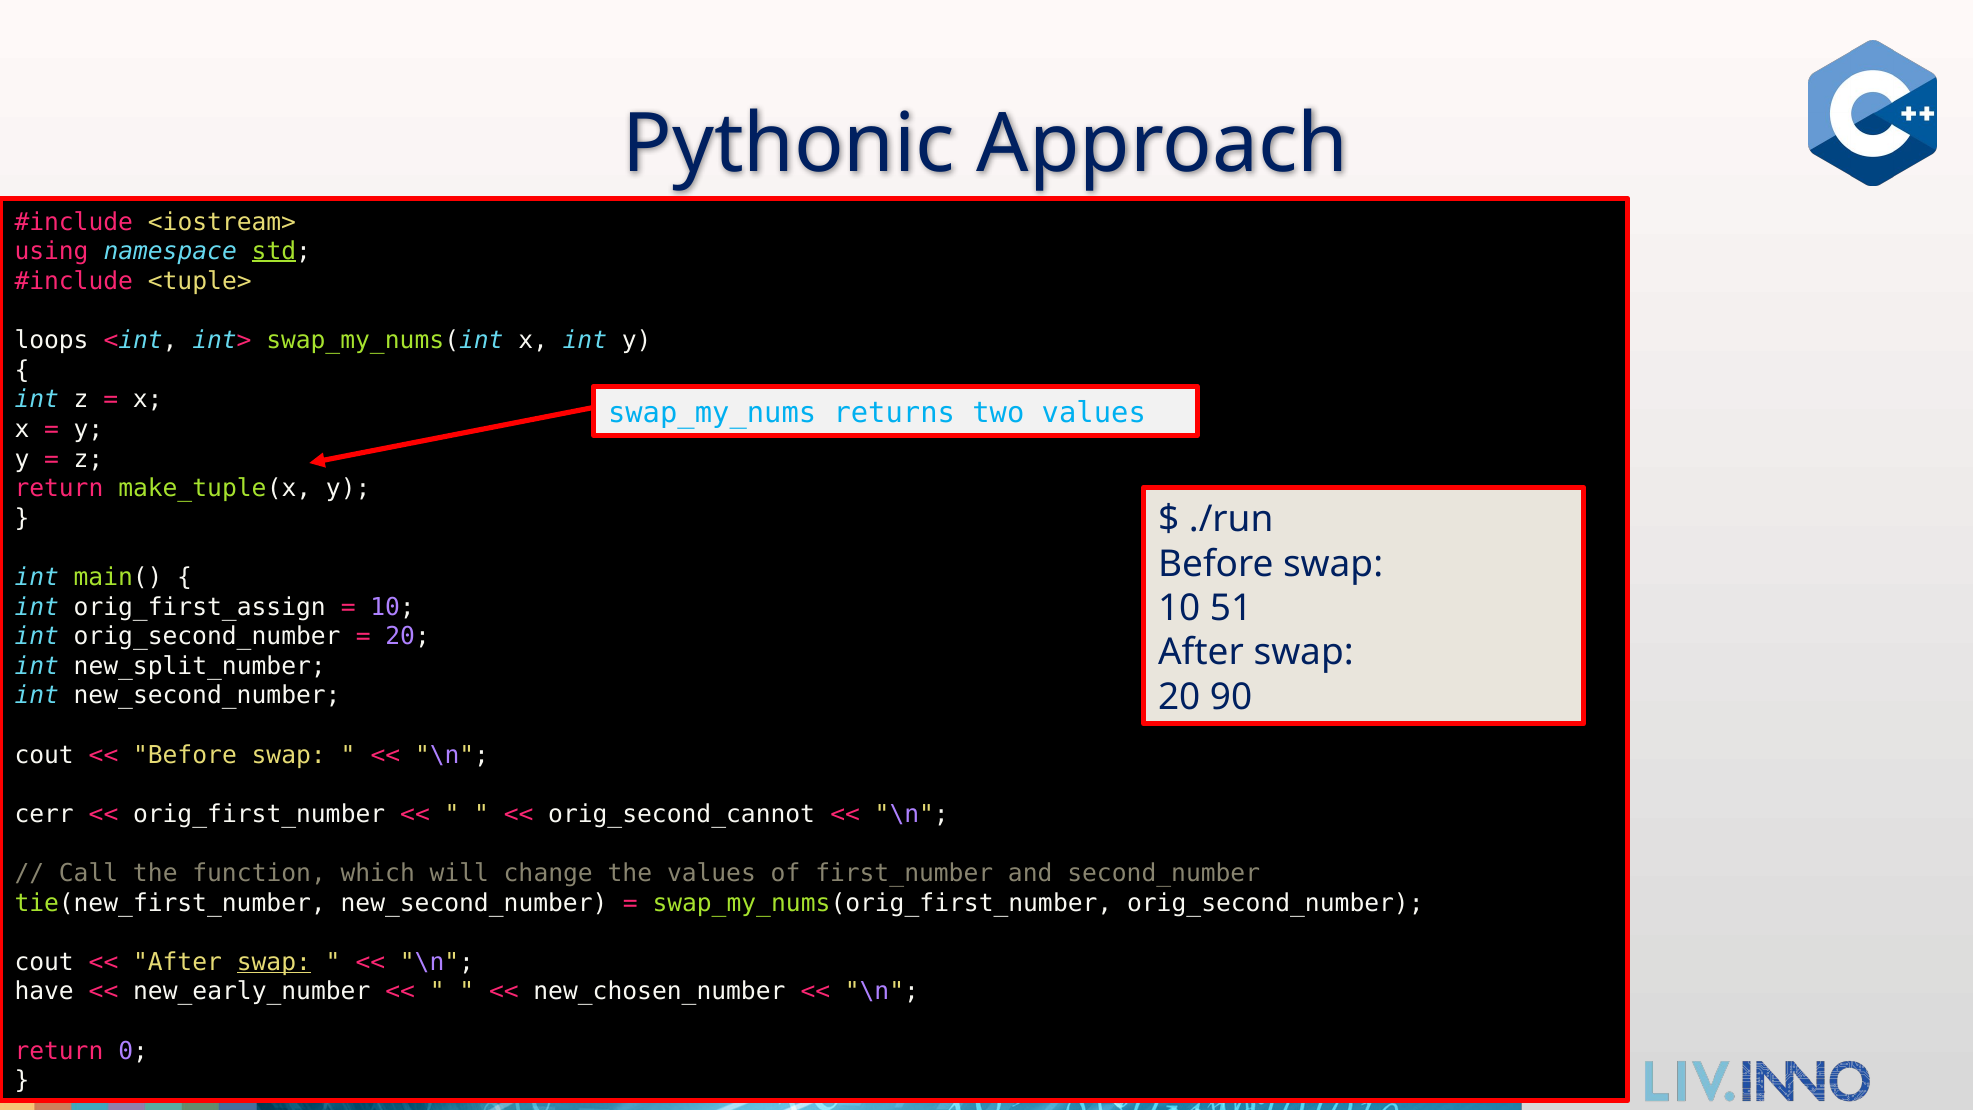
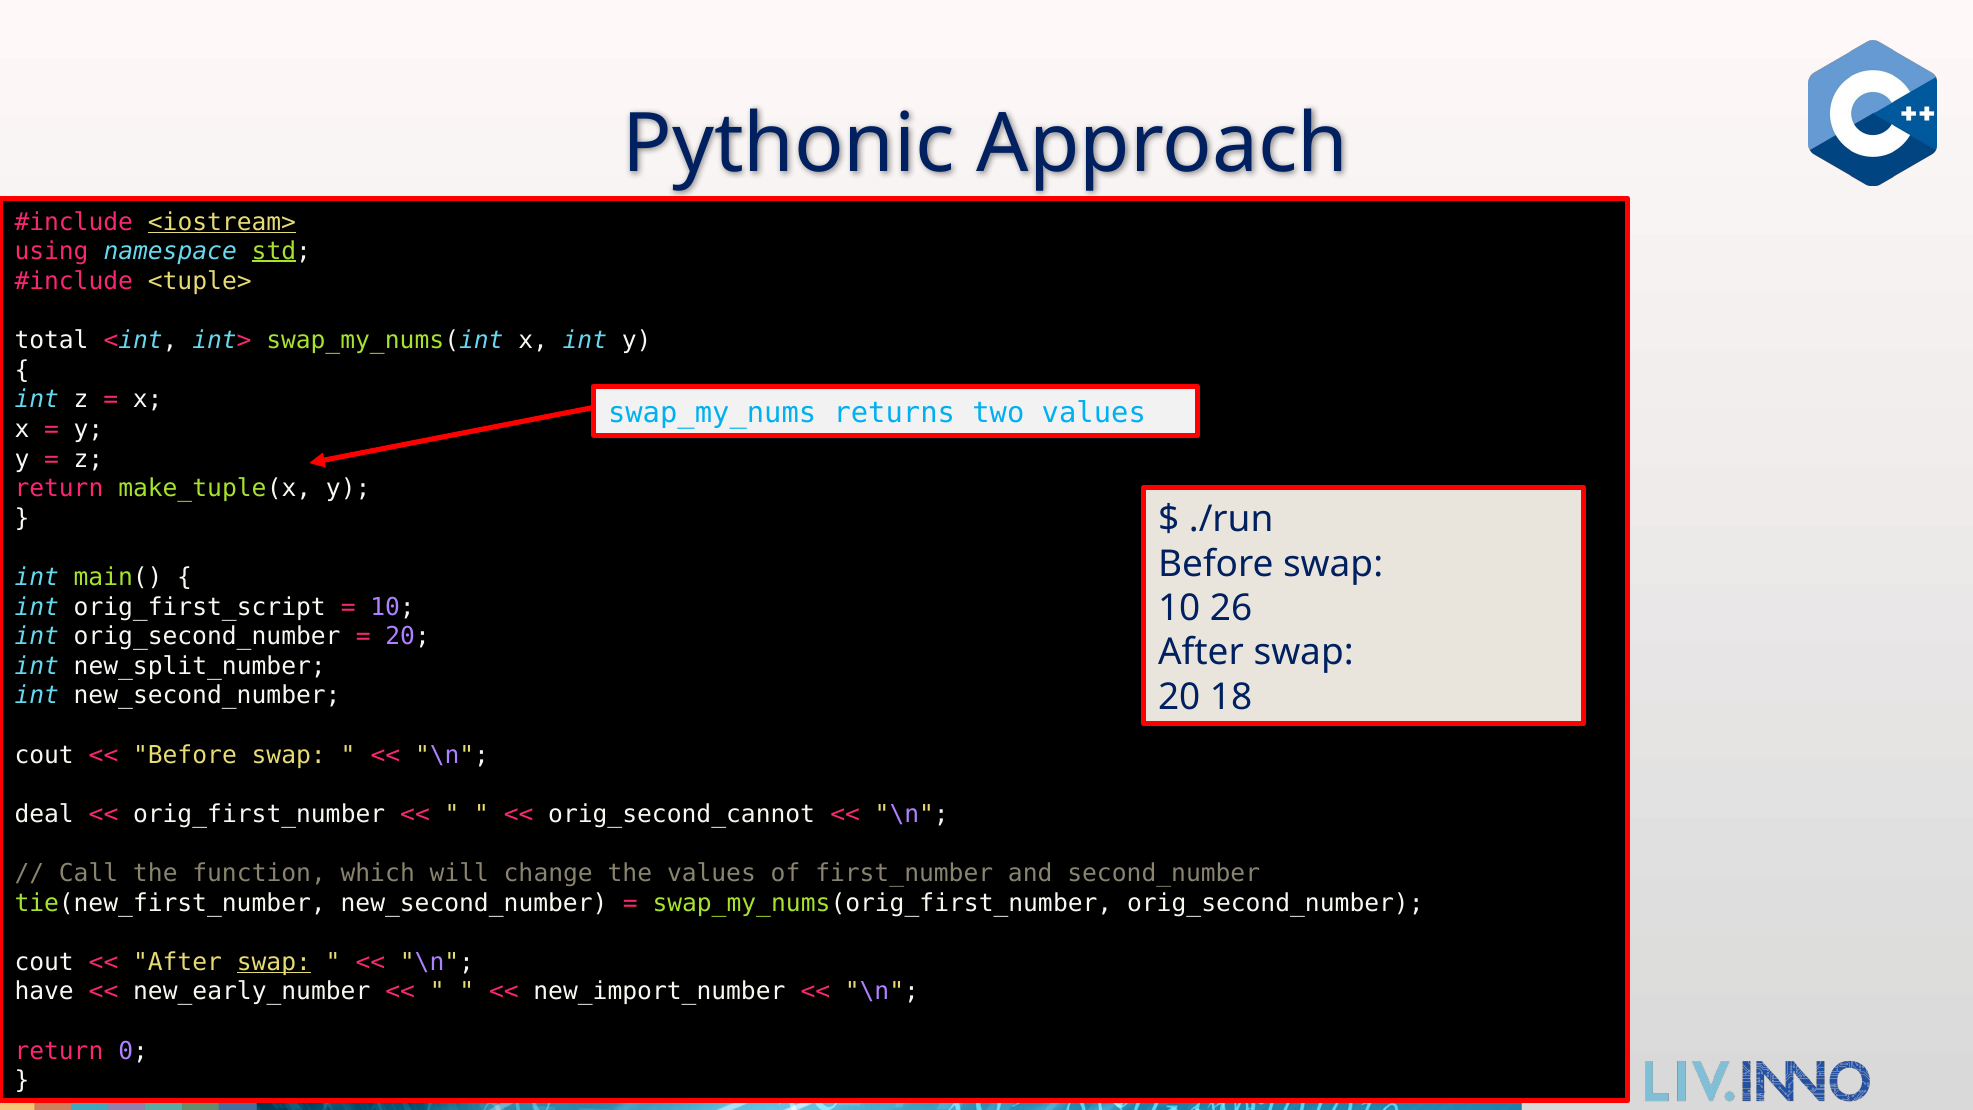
<iostream> underline: none -> present (222, 222)
loops: loops -> total (52, 340)
orig_first_assign: orig_first_assign -> orig_first_script (200, 607)
51: 51 -> 26 (1231, 608)
90: 90 -> 18 (1231, 697)
cerr: cerr -> deal (44, 814)
new_chosen_number: new_chosen_number -> new_import_number (659, 992)
